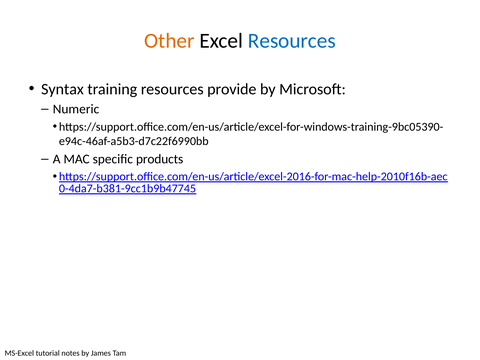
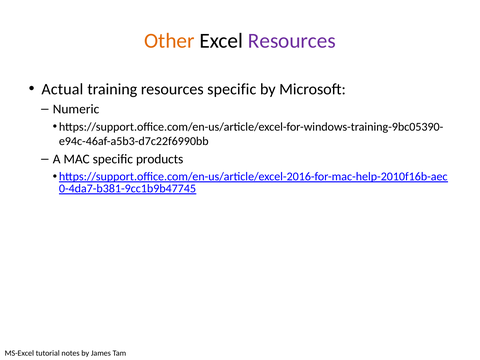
Resources colour: blue -> purple (292, 41)
Syntax: Syntax -> Actual (62, 89)
resources provide: provide -> specific (232, 89)
